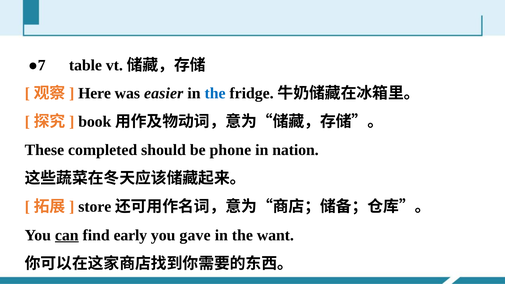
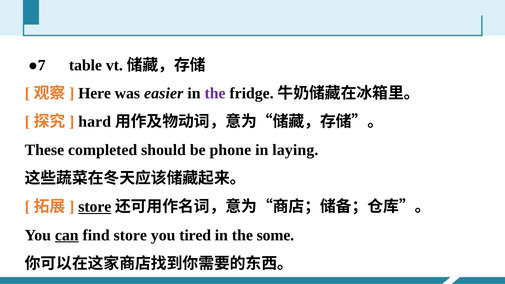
the colour: blue -> purple (215, 93)
book: book -> hard (95, 122)
nation: nation -> laying (295, 150)
store underline: none -> present (95, 207)
find early: early -> store (130, 235)
gave: gave -> tired (195, 235)
want: want -> some (275, 235)
